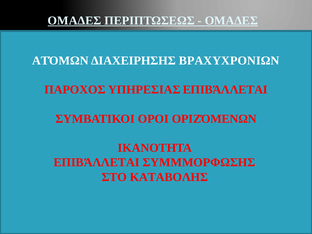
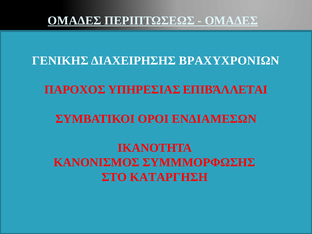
ΑΤΌΜΩΝ: ΑΤΌΜΩΝ -> ΓΕΝΙΚΗΣ (60, 60)
ΟΡΙΖΌΜΕΝΩΝ: ΟΡΙΖΌΜΕΝΩΝ -> ΕΝΔΙΑΜΕΣΩΝ (214, 119)
ΕΠΙΒΆΛΛΕΤΑΙ: ΕΠΙΒΆΛΛΕΤΑΙ -> ΚΑΝΟΝΙΣΜΟΣ (97, 162)
ΚΑΤΑΒΟΛΗΣ: ΚΑΤΑΒΟΛΗΣ -> ΚΑΤΑΡΓΗΣΗ (169, 177)
